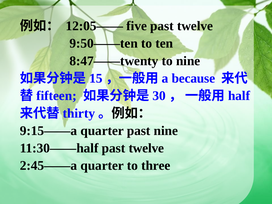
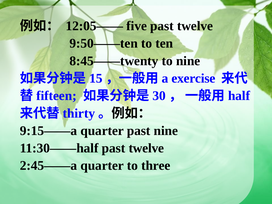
8:47——twenty: 8:47——twenty -> 8:45——twenty (114, 61)
because: because -> exercise (193, 78)
